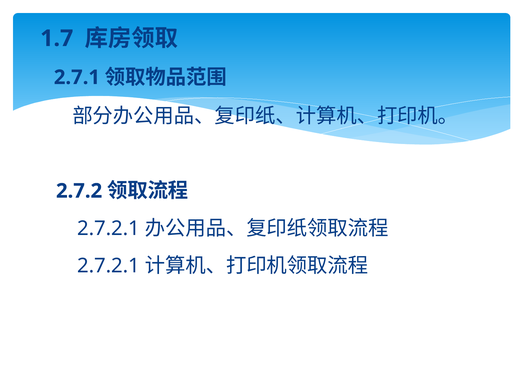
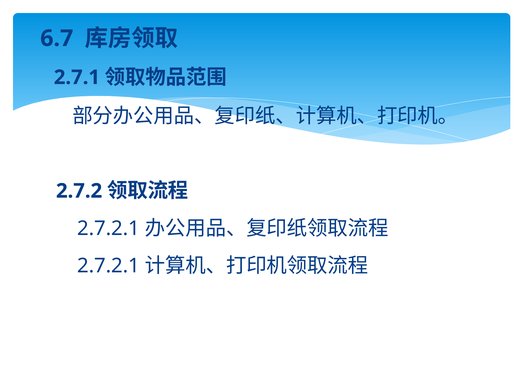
1.7: 1.7 -> 6.7 (57, 38)
